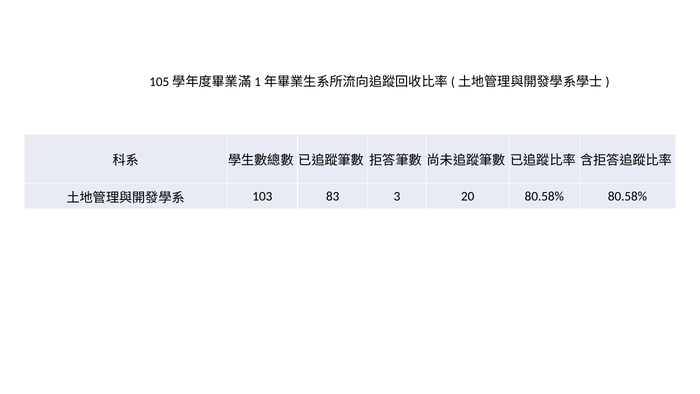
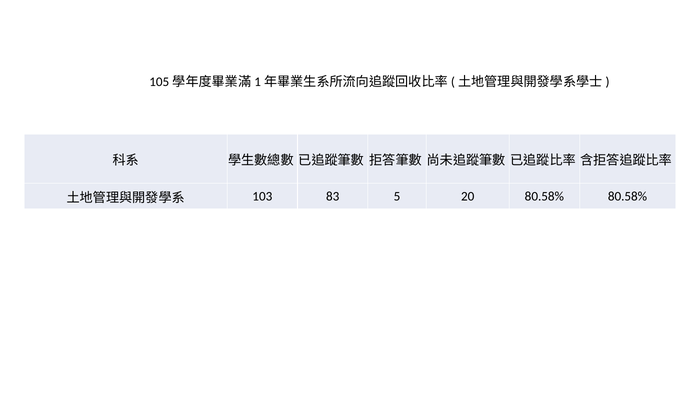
3: 3 -> 5 (397, 196)
